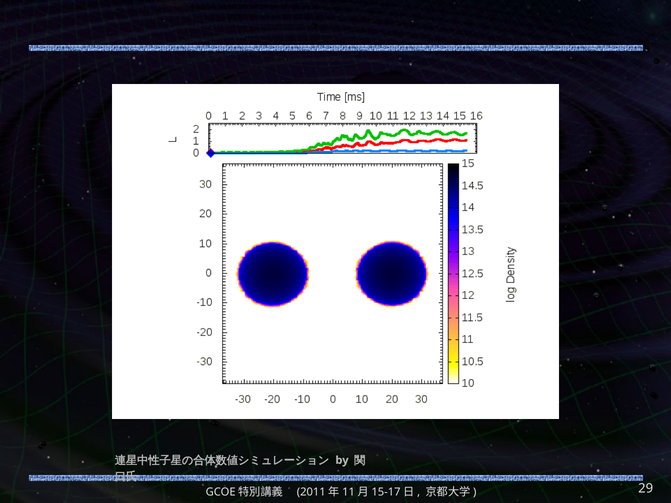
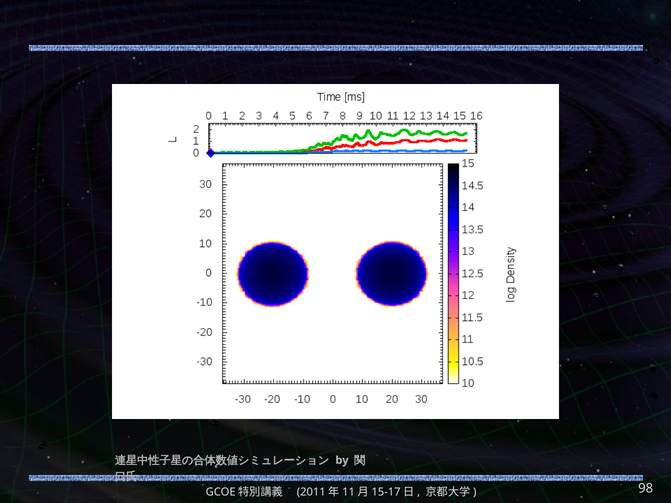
29: 29 -> 98 (646, 489)
